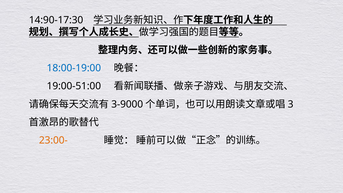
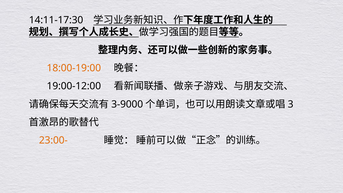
14:90-17:30: 14:90-17:30 -> 14:11-17:30 (56, 20)
18:00-19:00 colour: blue -> orange (74, 68)
19:00-51:00: 19:00-51:00 -> 19:00-12:00 (74, 86)
